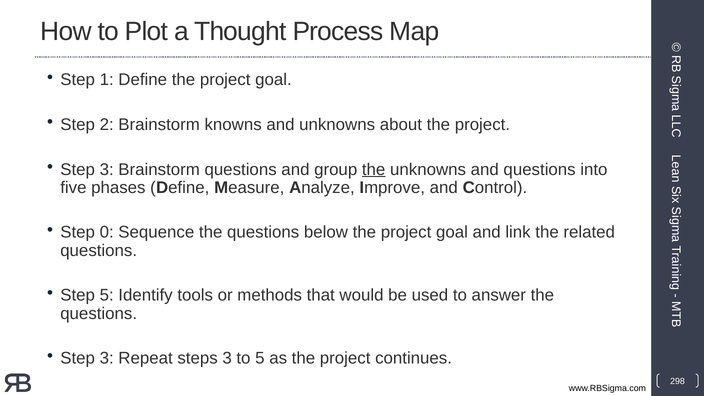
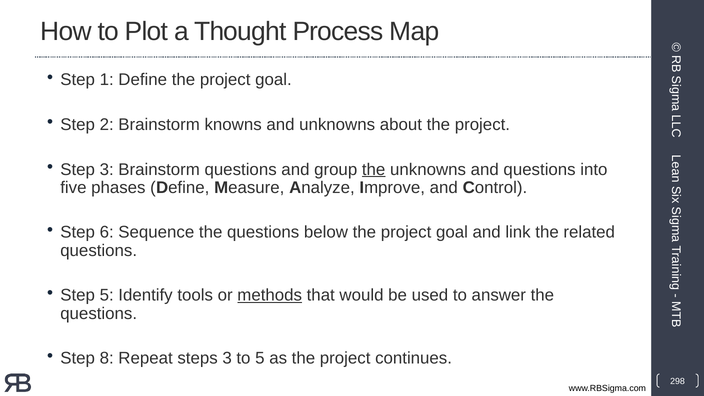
0: 0 -> 6 (107, 232)
methods underline: none -> present (270, 295)
3: 3 -> 8 (107, 358)
